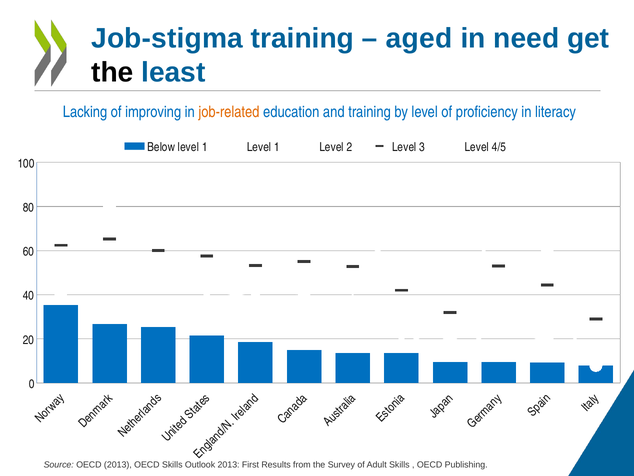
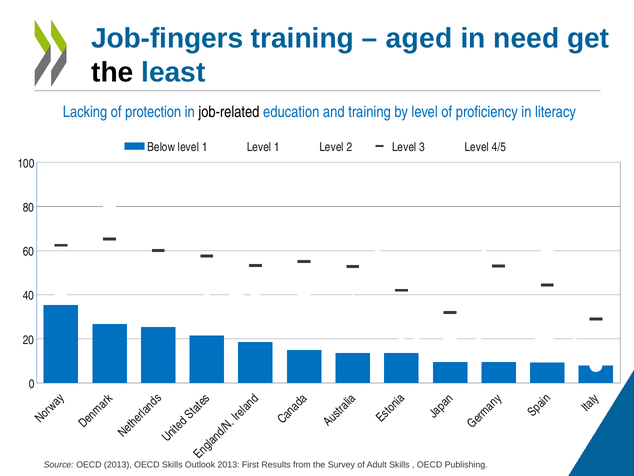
Job-stigma: Job-stigma -> Job-fingers (167, 39)
improving: improving -> protection (153, 112)
job-related colour: orange -> black (229, 112)
